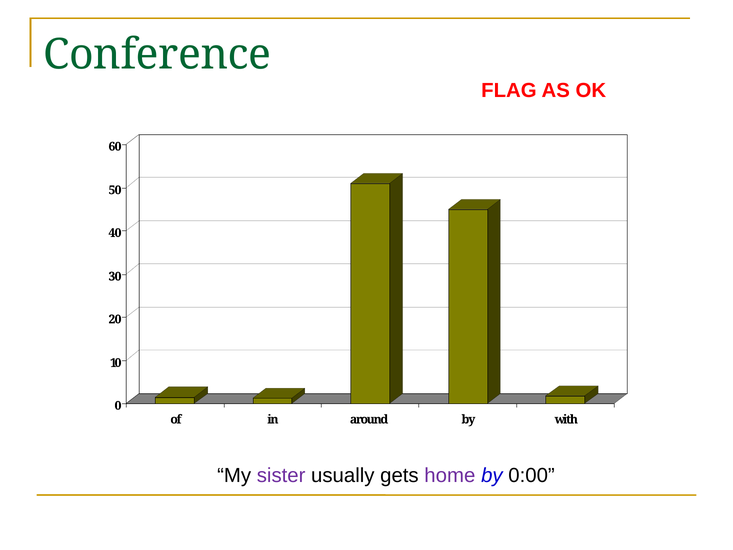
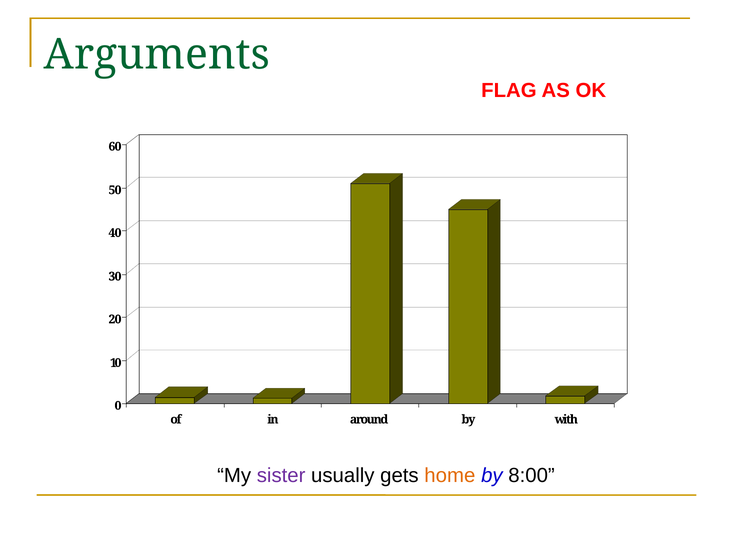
Conference: Conference -> Arguments (157, 55)
home colour: purple -> orange (450, 475)
0:00: 0:00 -> 8:00 (532, 475)
